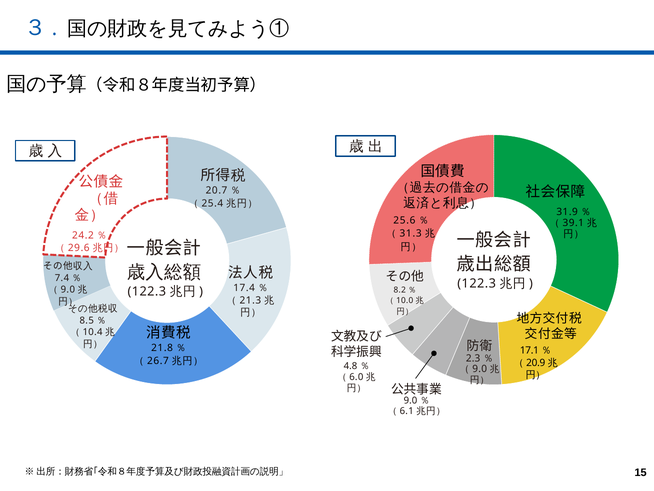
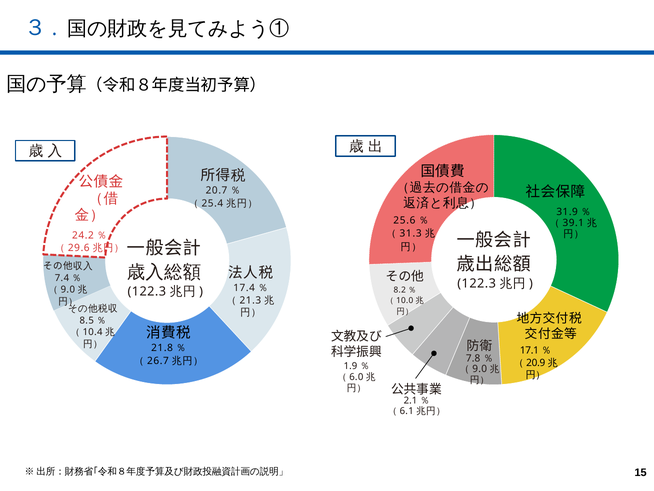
2.3: 2.3 -> 7.8 (473, 358)
4.8: 4.8 -> 1.9 (350, 366)
9.0: 9.0 -> 2.1 (410, 400)
